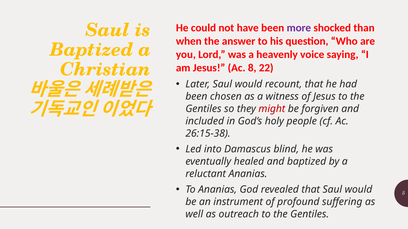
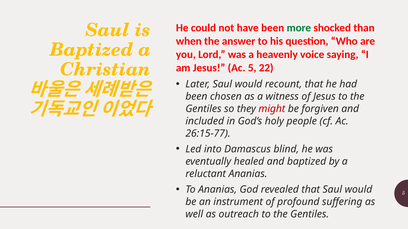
more colour: purple -> green (299, 28)
Ac 8: 8 -> 5 (252, 68)
26:15-38: 26:15-38 -> 26:15-77 (208, 134)
